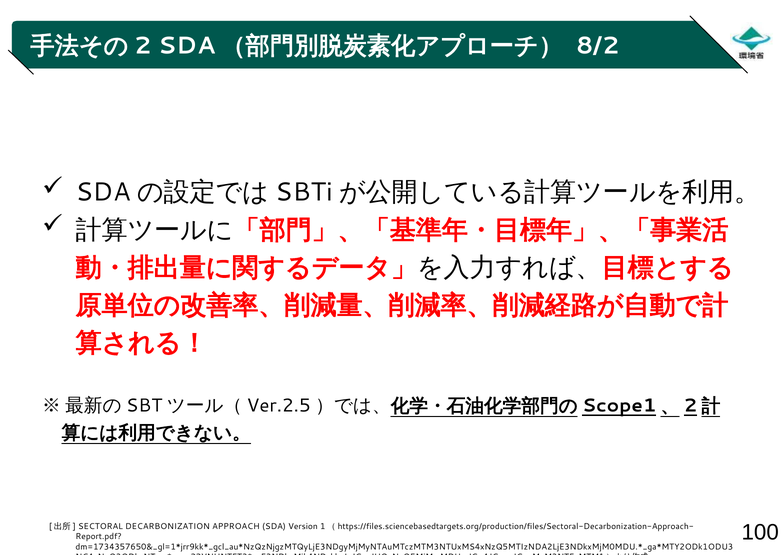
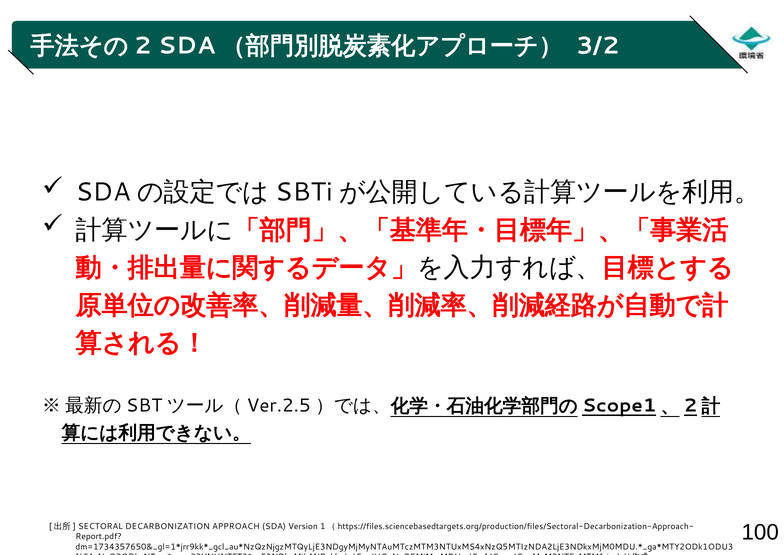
8/2: 8/2 -> 3/2 (598, 46)
